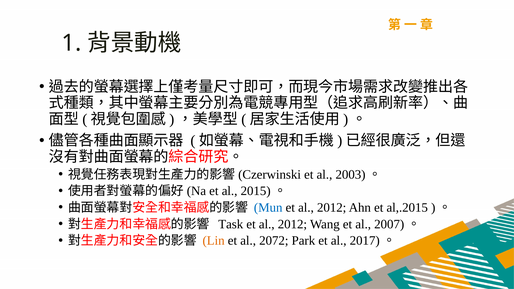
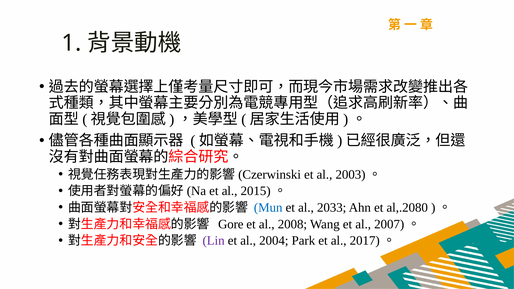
2012: 2012 -> 2033 (332, 208)
al,.2015: al,.2015 -> al,.2080 (407, 208)
Task: Task -> Gore (231, 224)
2012: 2012 -> 2008 (292, 224)
Lin colour: orange -> purple (214, 241)
2072: 2072 -> 2004 (274, 241)
